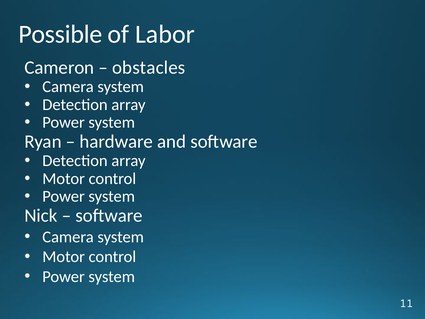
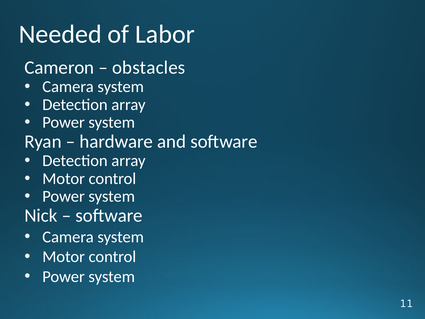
Possible: Possible -> Needed (60, 34)
